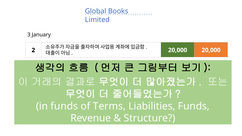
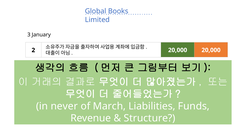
in funds: funds -> never (64, 106)
Terms: Terms -> March (109, 106)
